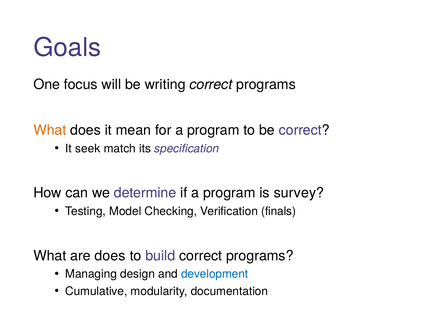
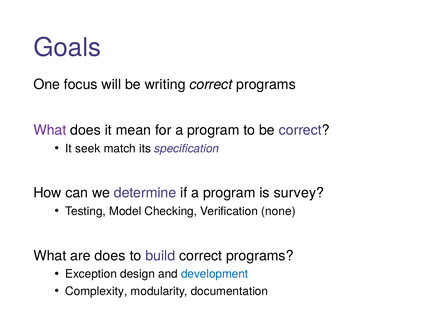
What colour: orange -> purple (50, 130)
finals: finals -> none (279, 211)
Managing: Managing -> Exception (91, 274)
Cumulative: Cumulative -> Complexity (96, 291)
